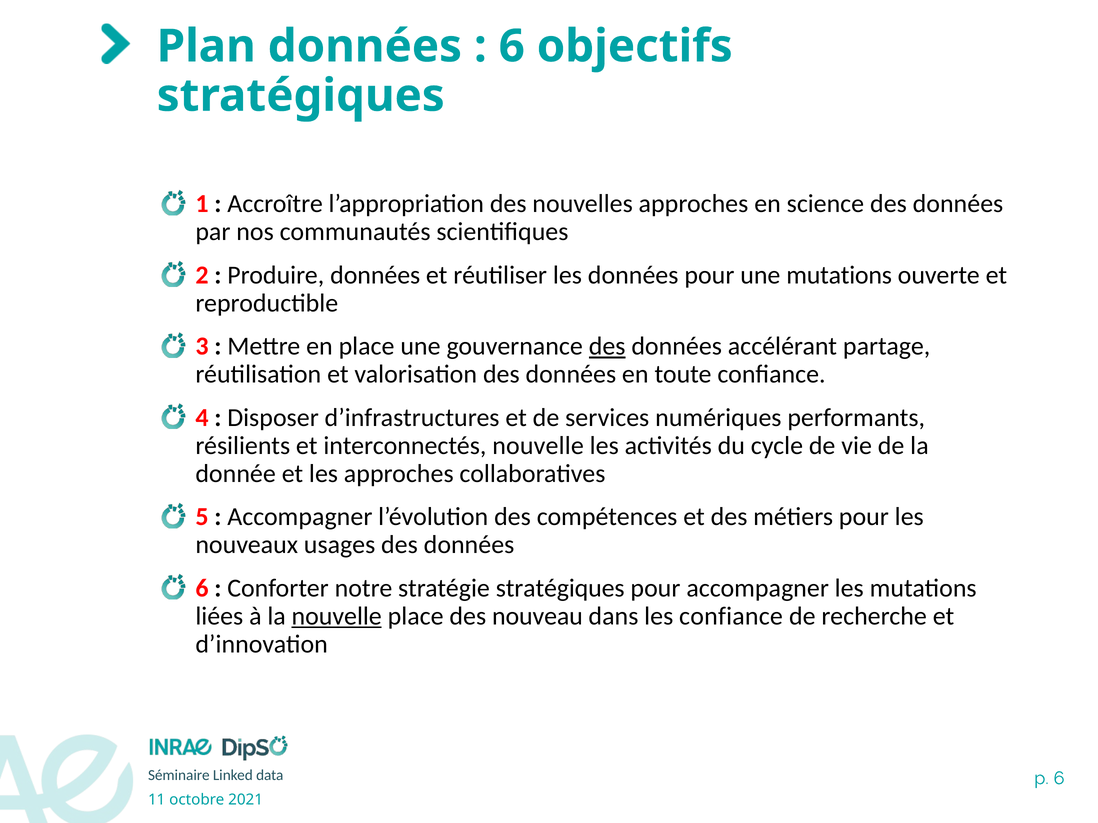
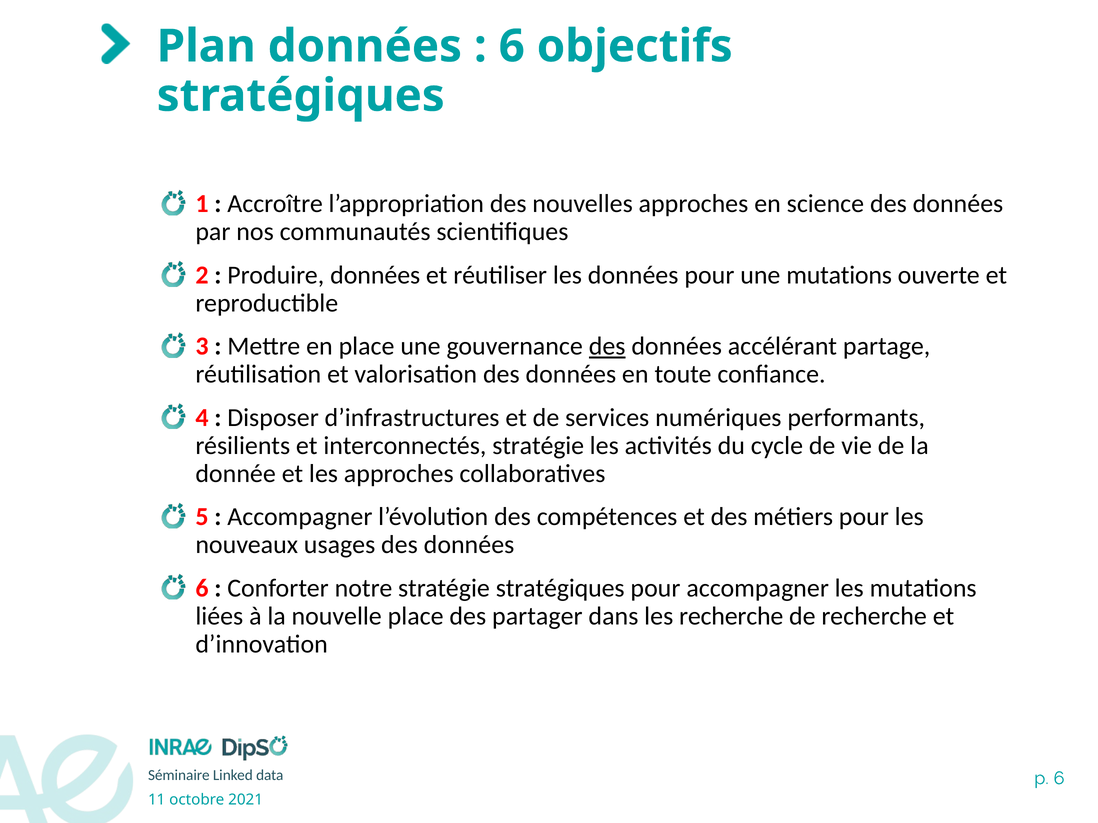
interconnectés nouvelle: nouvelle -> stratégie (538, 446)
nouvelle underline: present -> none (337, 616)
nouveau: nouveau -> partager (537, 616)
les confiance: confiance -> recherche (731, 616)
